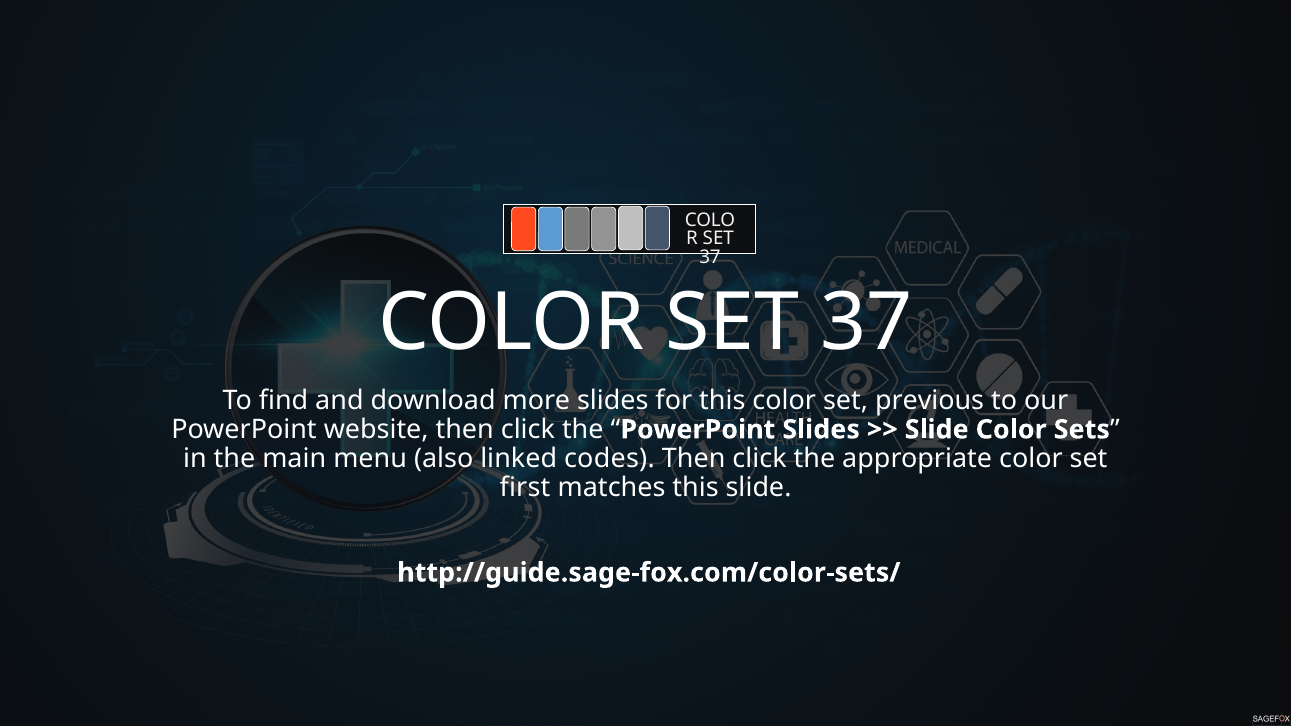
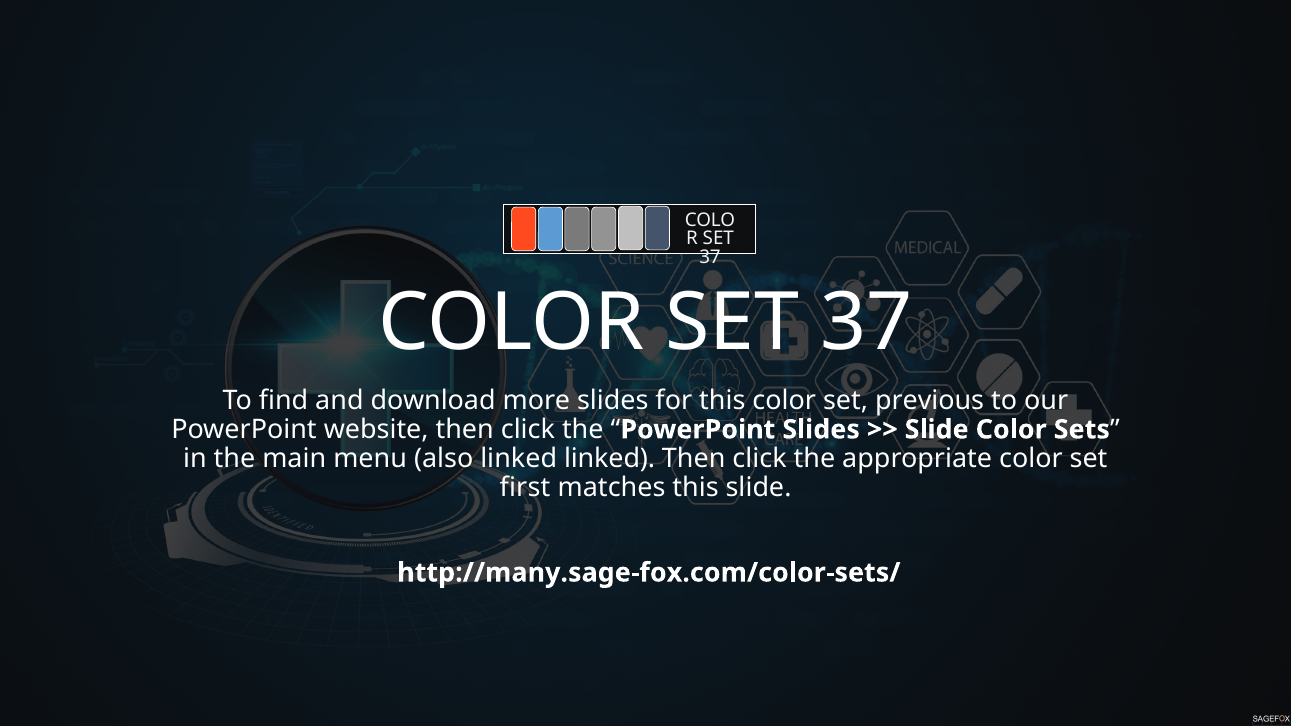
linked codes: codes -> linked (610, 459)
http://guide.sage-fox.com/color-sets/: http://guide.sage-fox.com/color-sets/ -> http://many.sage-fox.com/color-sets/ (649, 573)
